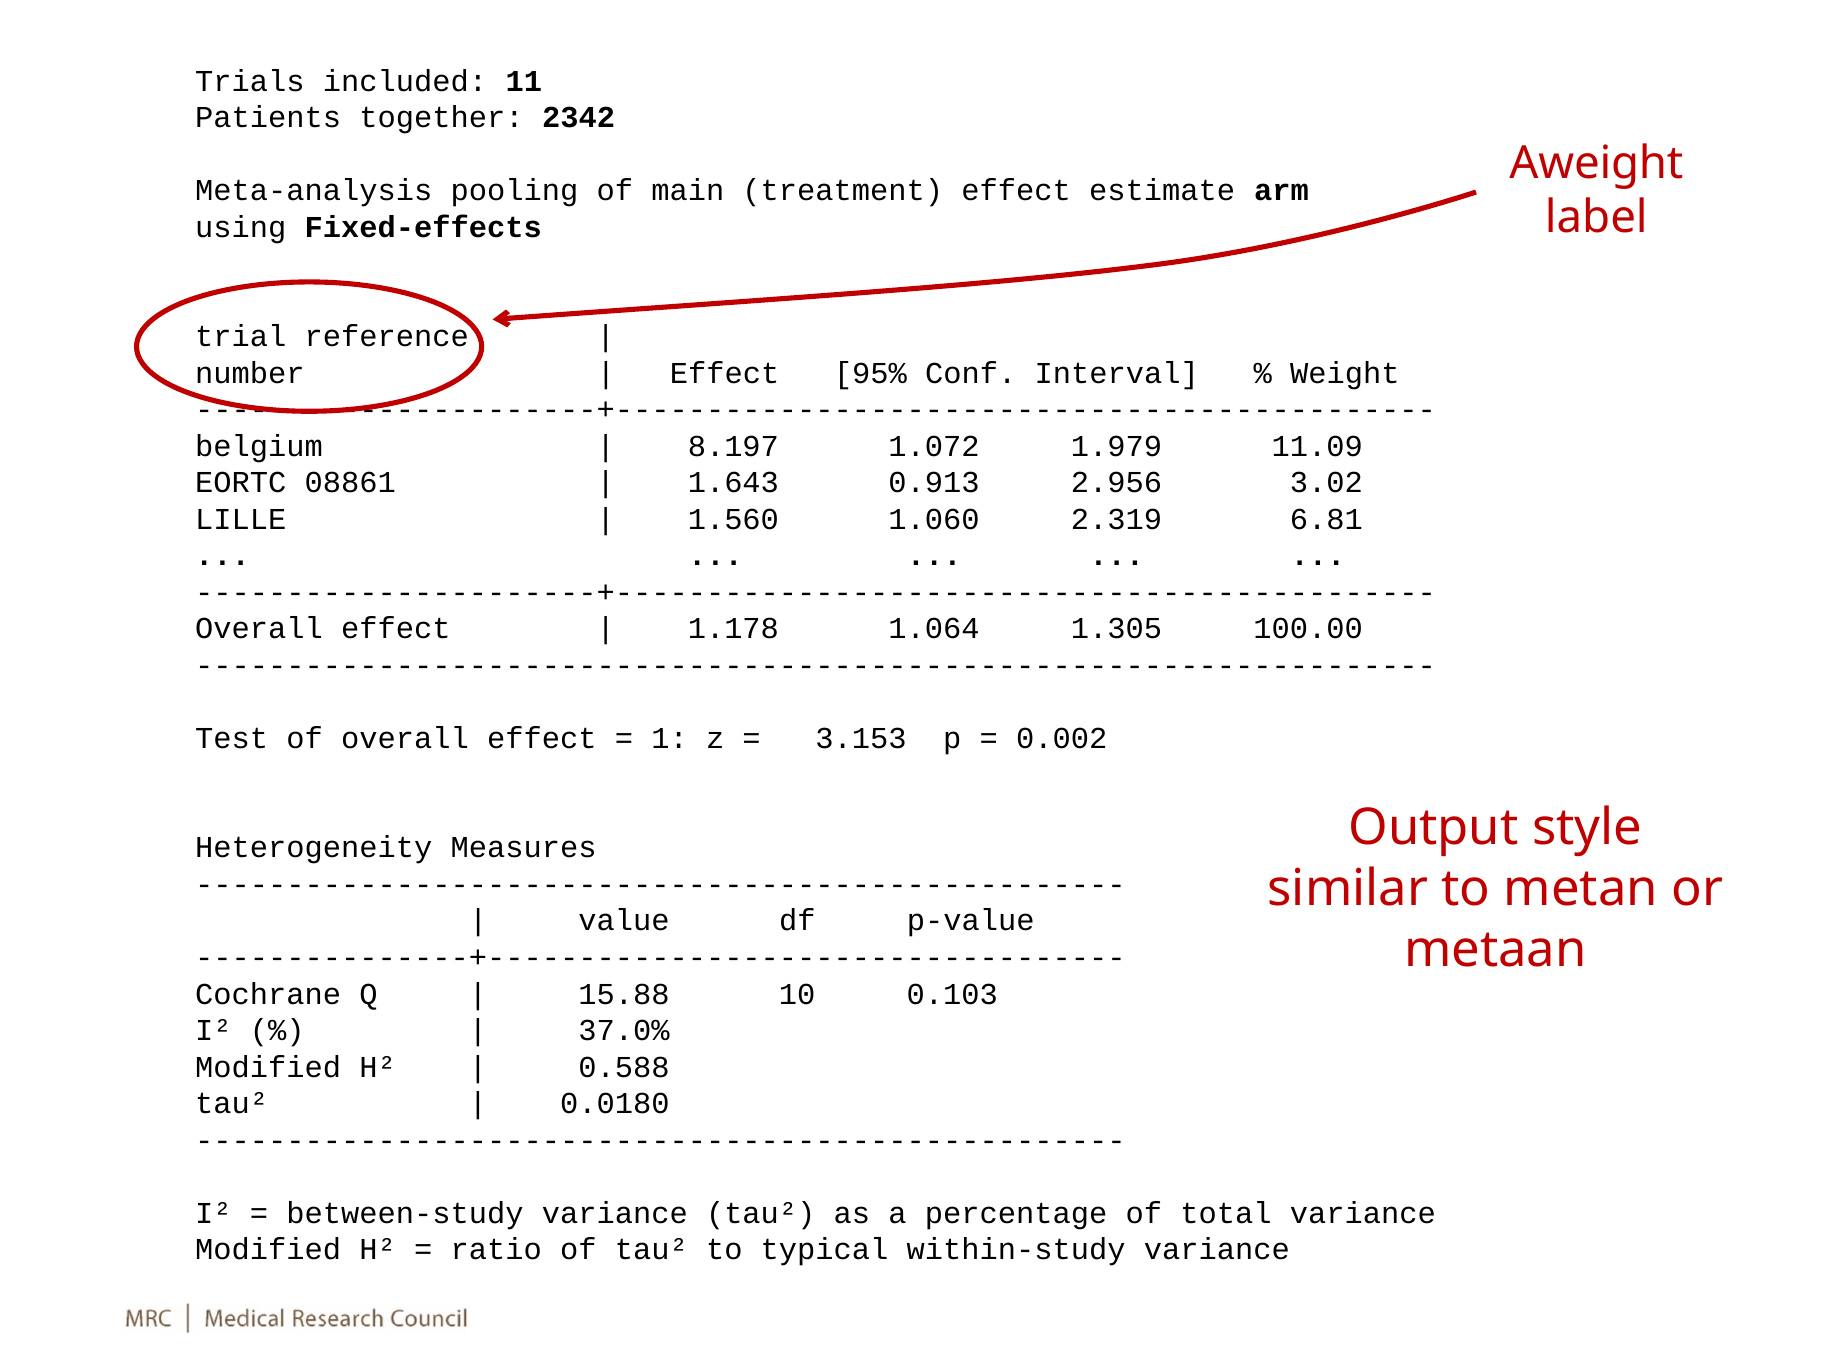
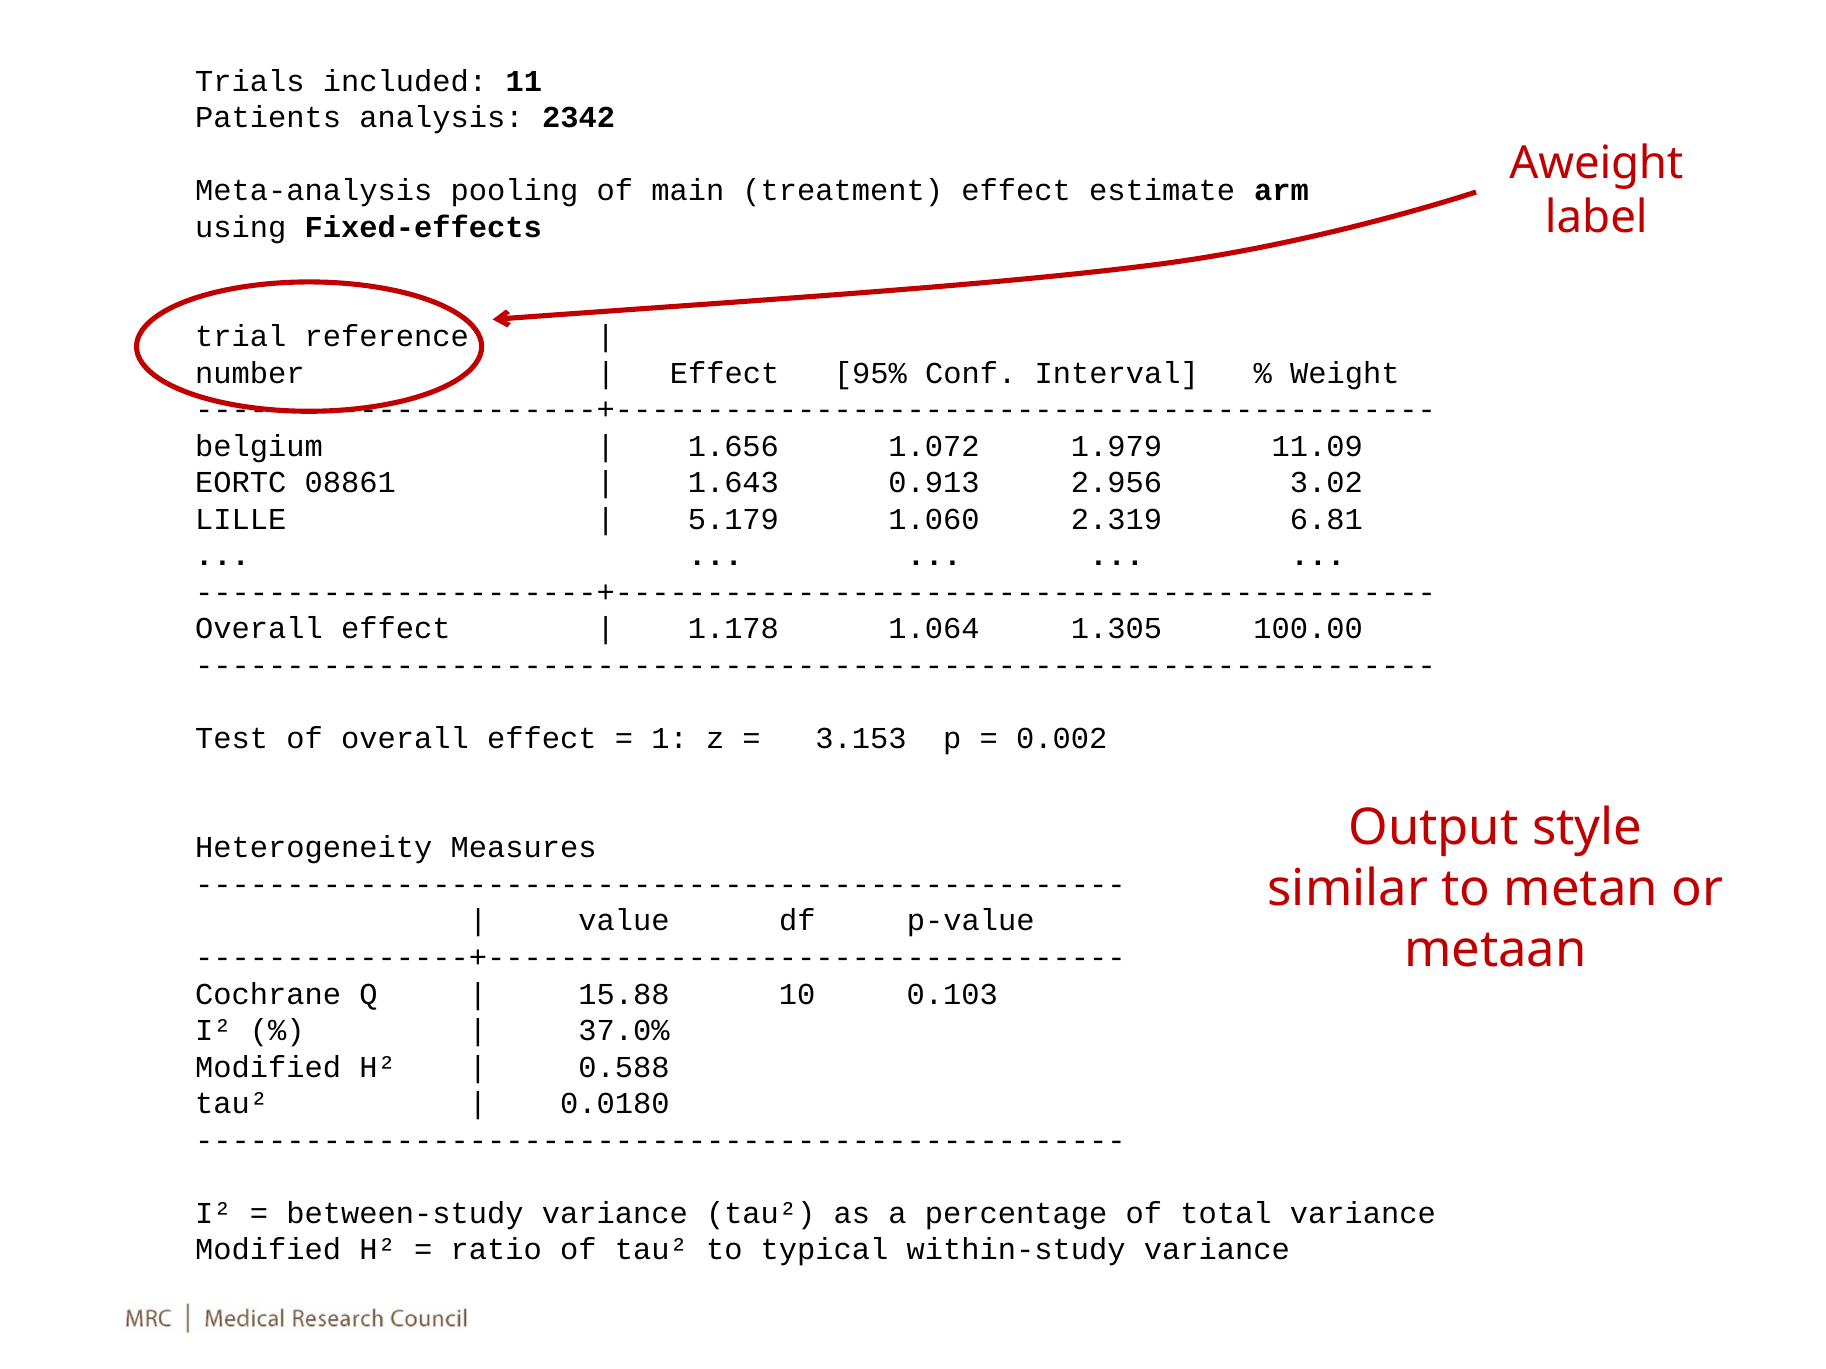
together: together -> analysis (441, 118)
8.197: 8.197 -> 1.656 (733, 447)
1.560: 1.560 -> 5.179 (733, 520)
